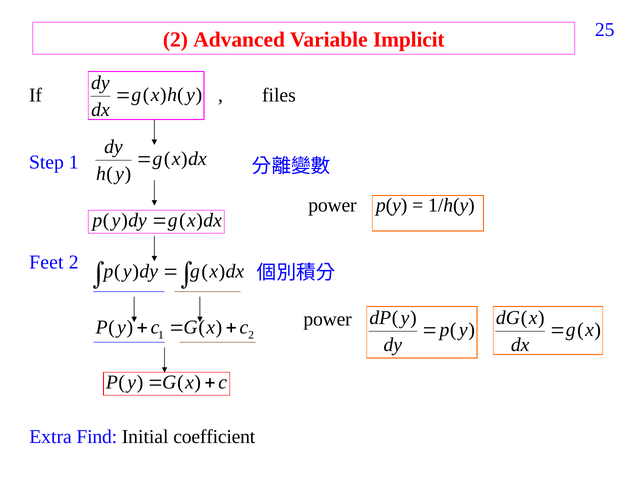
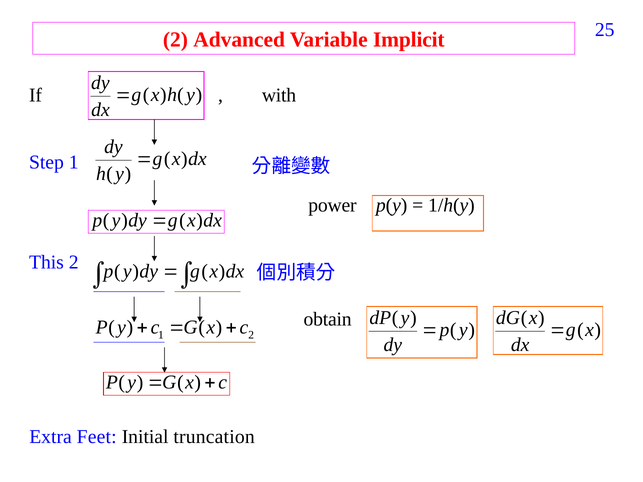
files: files -> with (279, 95)
Feet: Feet -> This (46, 262)
power: power -> obtain (328, 319)
Find: Find -> Feet (97, 437)
coefficient: coefficient -> truncation (214, 437)
